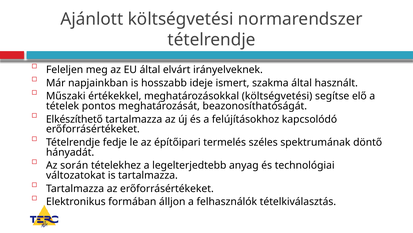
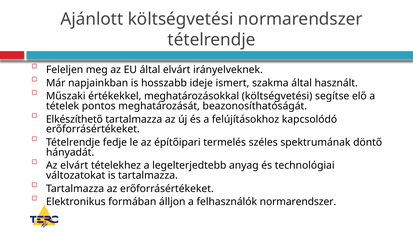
Az során: során -> elvárt (74, 165)
felhasználók tételkiválasztás: tételkiválasztás -> normarendszer (298, 201)
